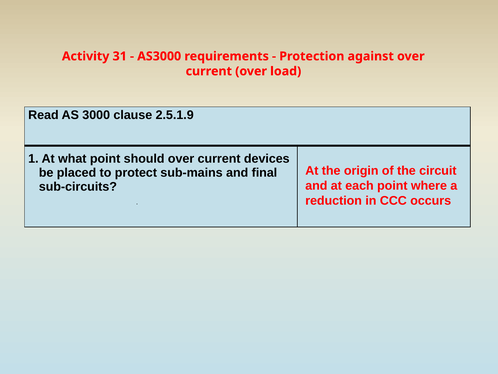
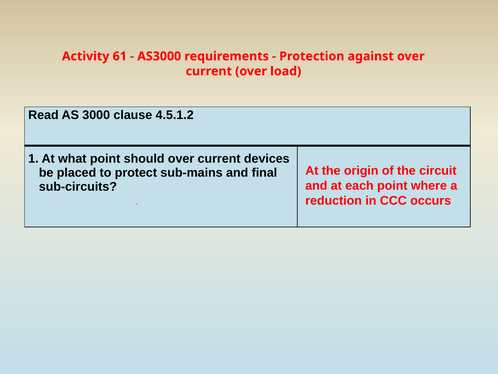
31: 31 -> 61 (120, 56)
2.5.1.9: 2.5.1.9 -> 4.5.1.2 (175, 115)
